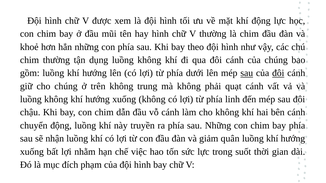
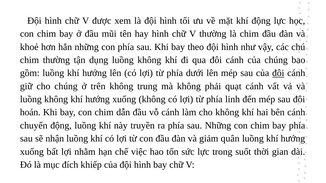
sau underline: present -> none (247, 73)
chậu: chậu -> hoán (30, 113)
phạm: phạm -> khiếp (91, 165)
